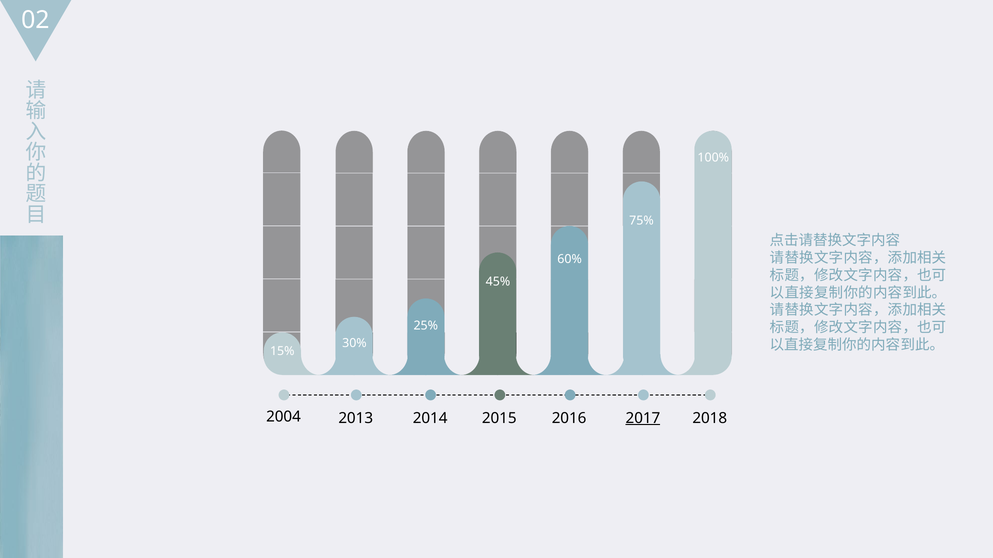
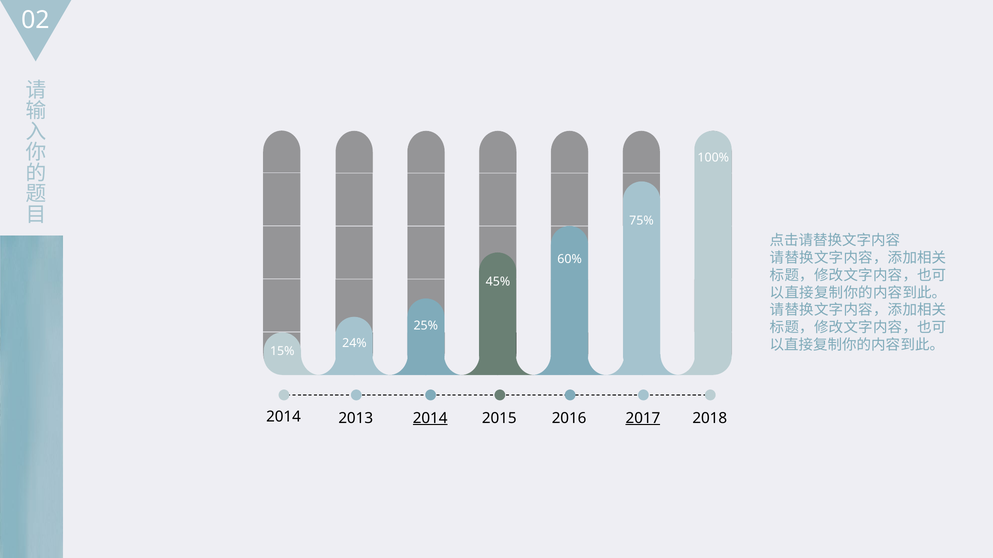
30%: 30% -> 24% (354, 343)
2004: 2004 -> 2014 (283, 417)
2014 underline: none -> present (430, 419)
